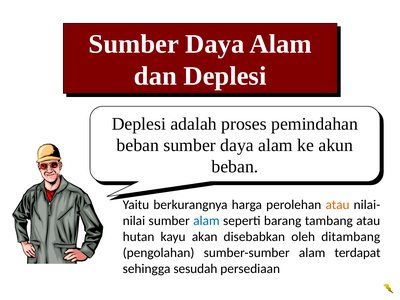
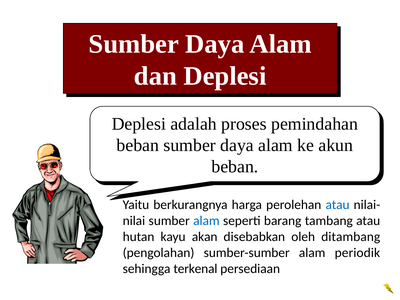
atau colour: orange -> blue (338, 205)
terdapat: terdapat -> periodik (357, 253)
sesudah: sesudah -> terkenal (195, 269)
